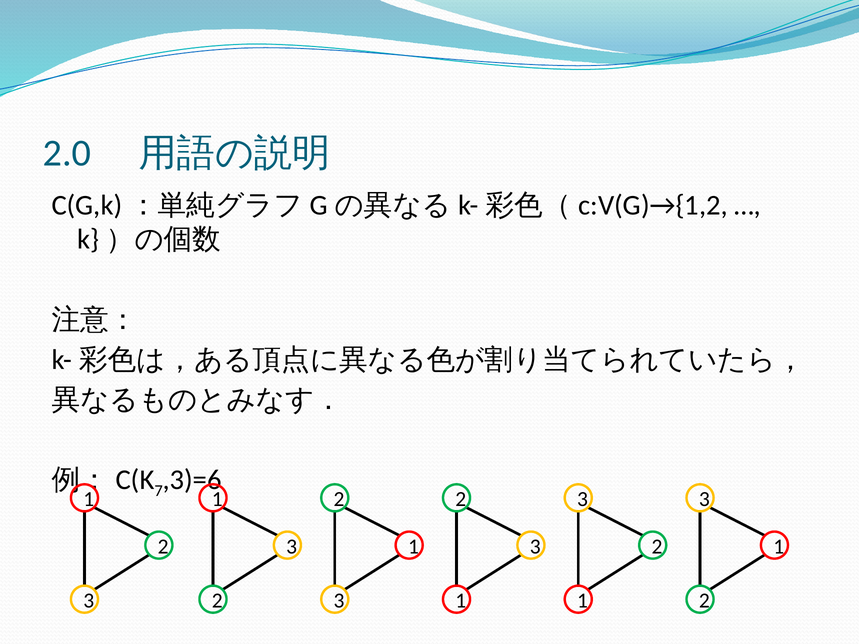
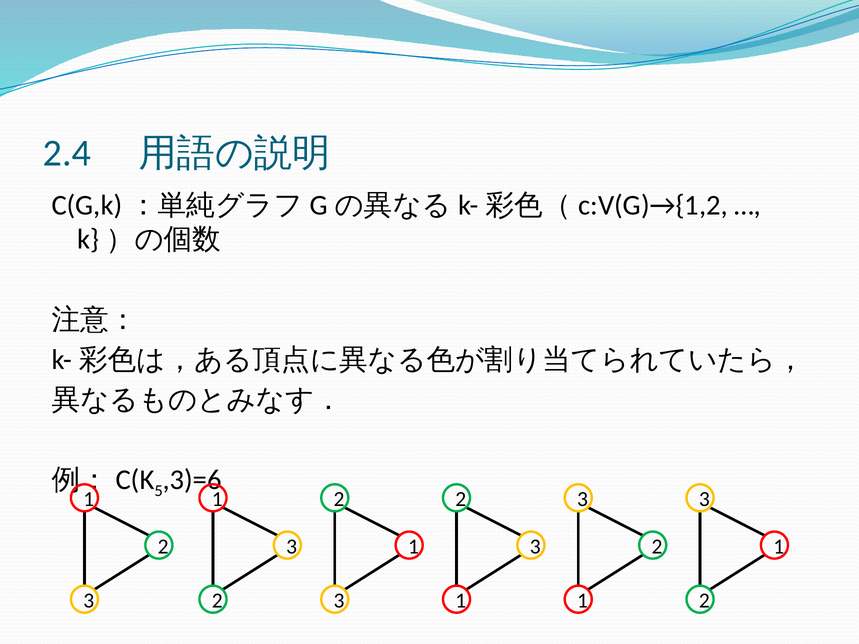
2.0: 2.0 -> 2.4 (67, 153)
7: 7 -> 5 (159, 491)
